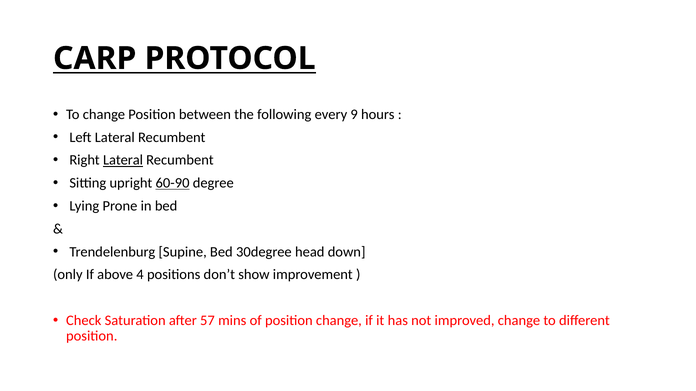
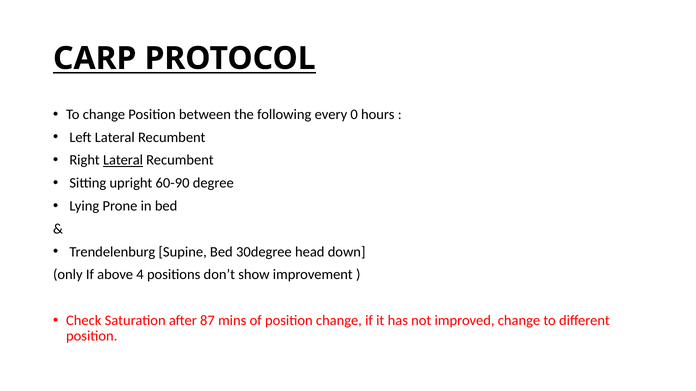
9: 9 -> 0 (354, 115)
60-90 underline: present -> none (173, 183)
57: 57 -> 87 (207, 321)
